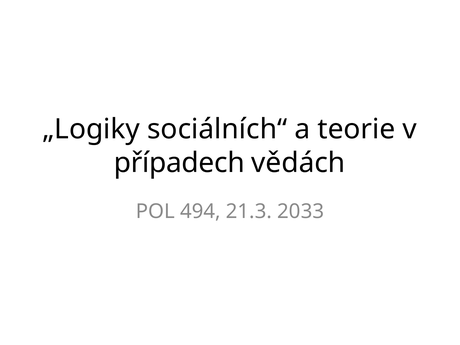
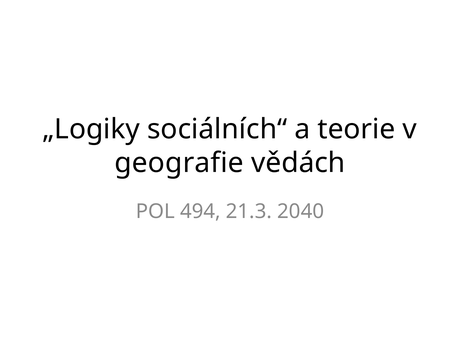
případech: případech -> geografie (179, 163)
2033: 2033 -> 2040 (301, 211)
